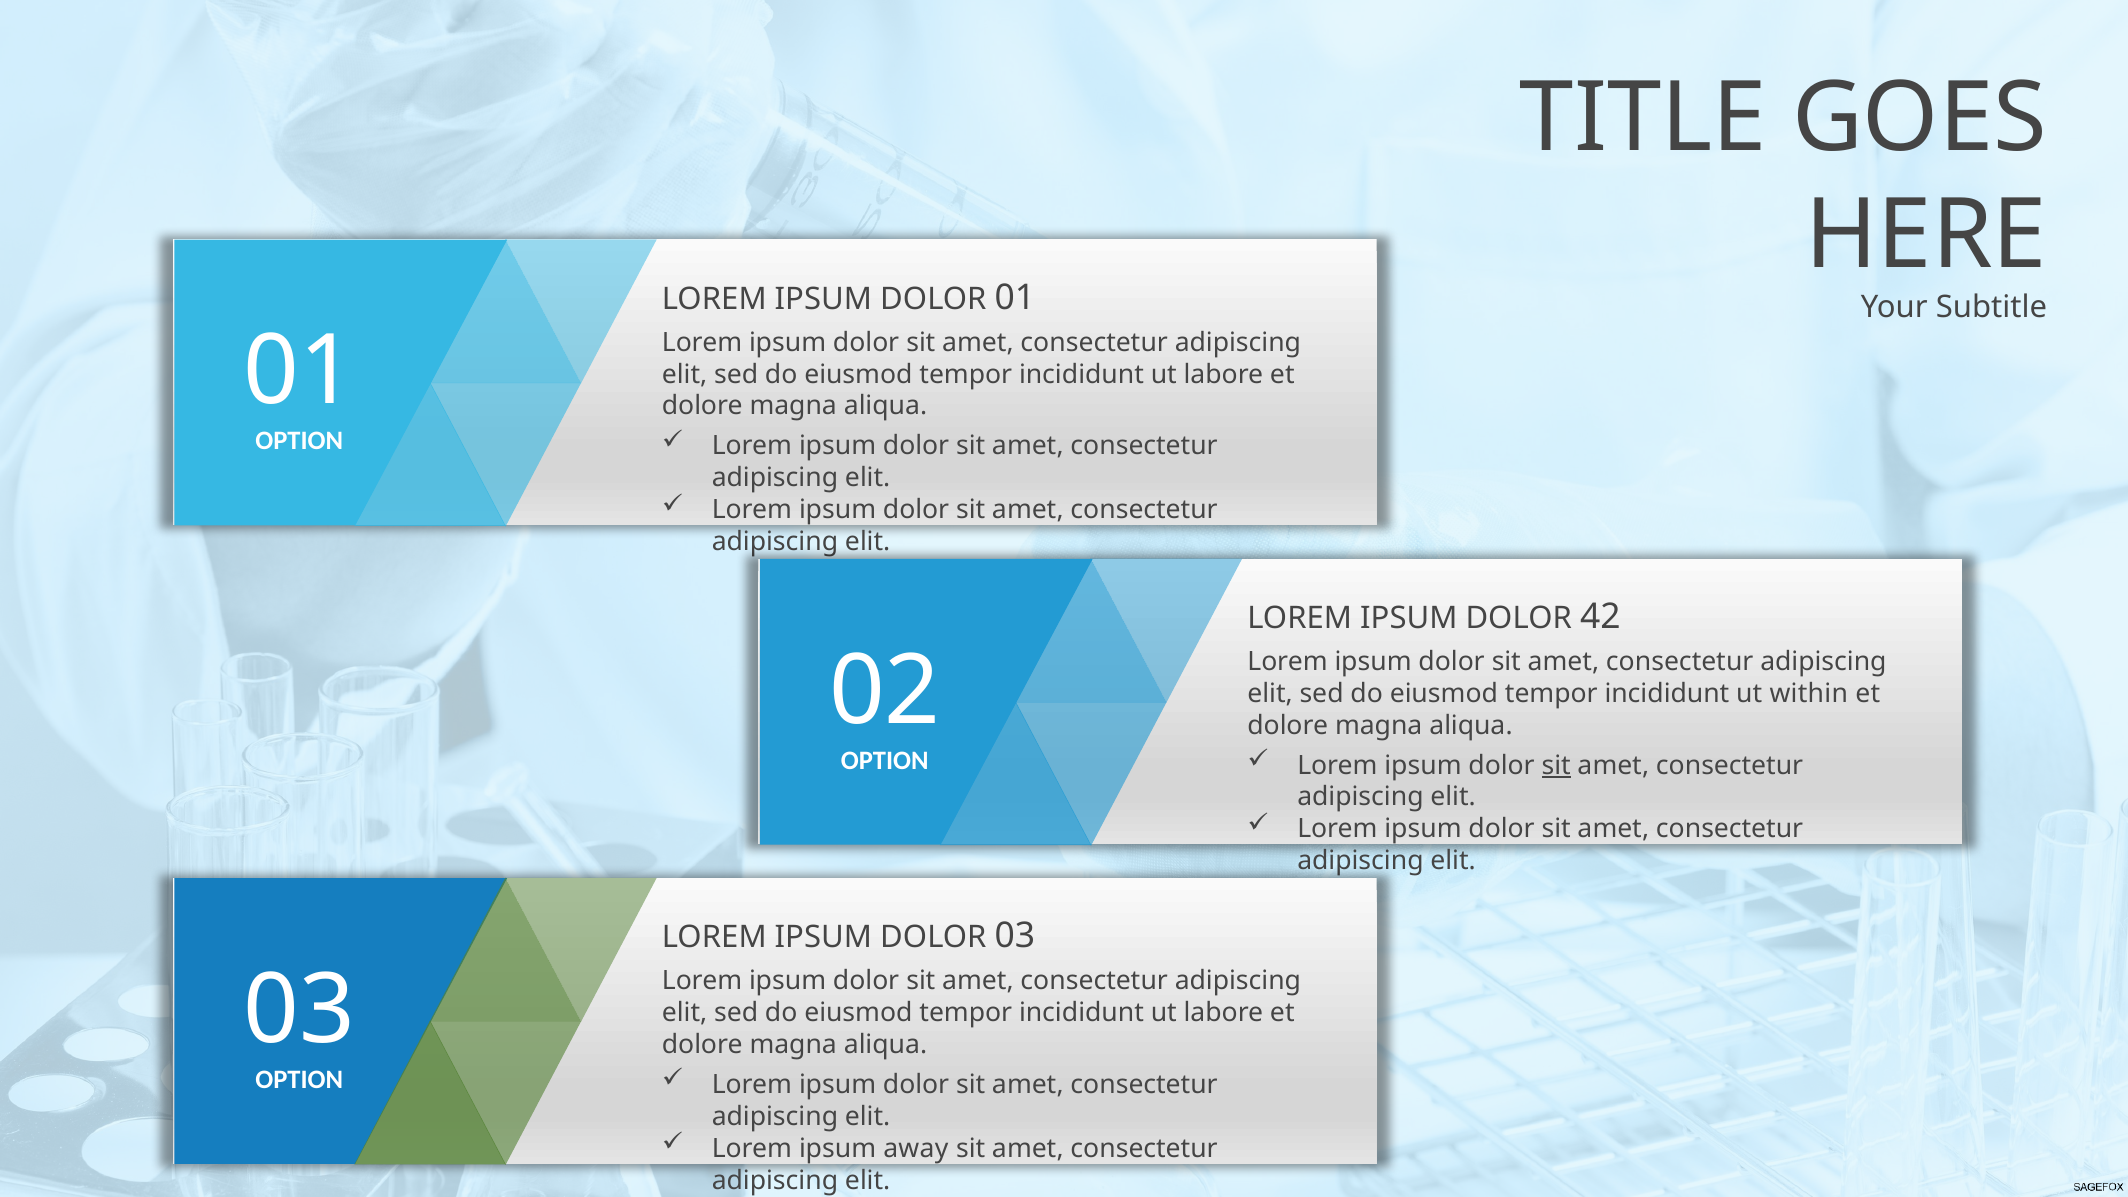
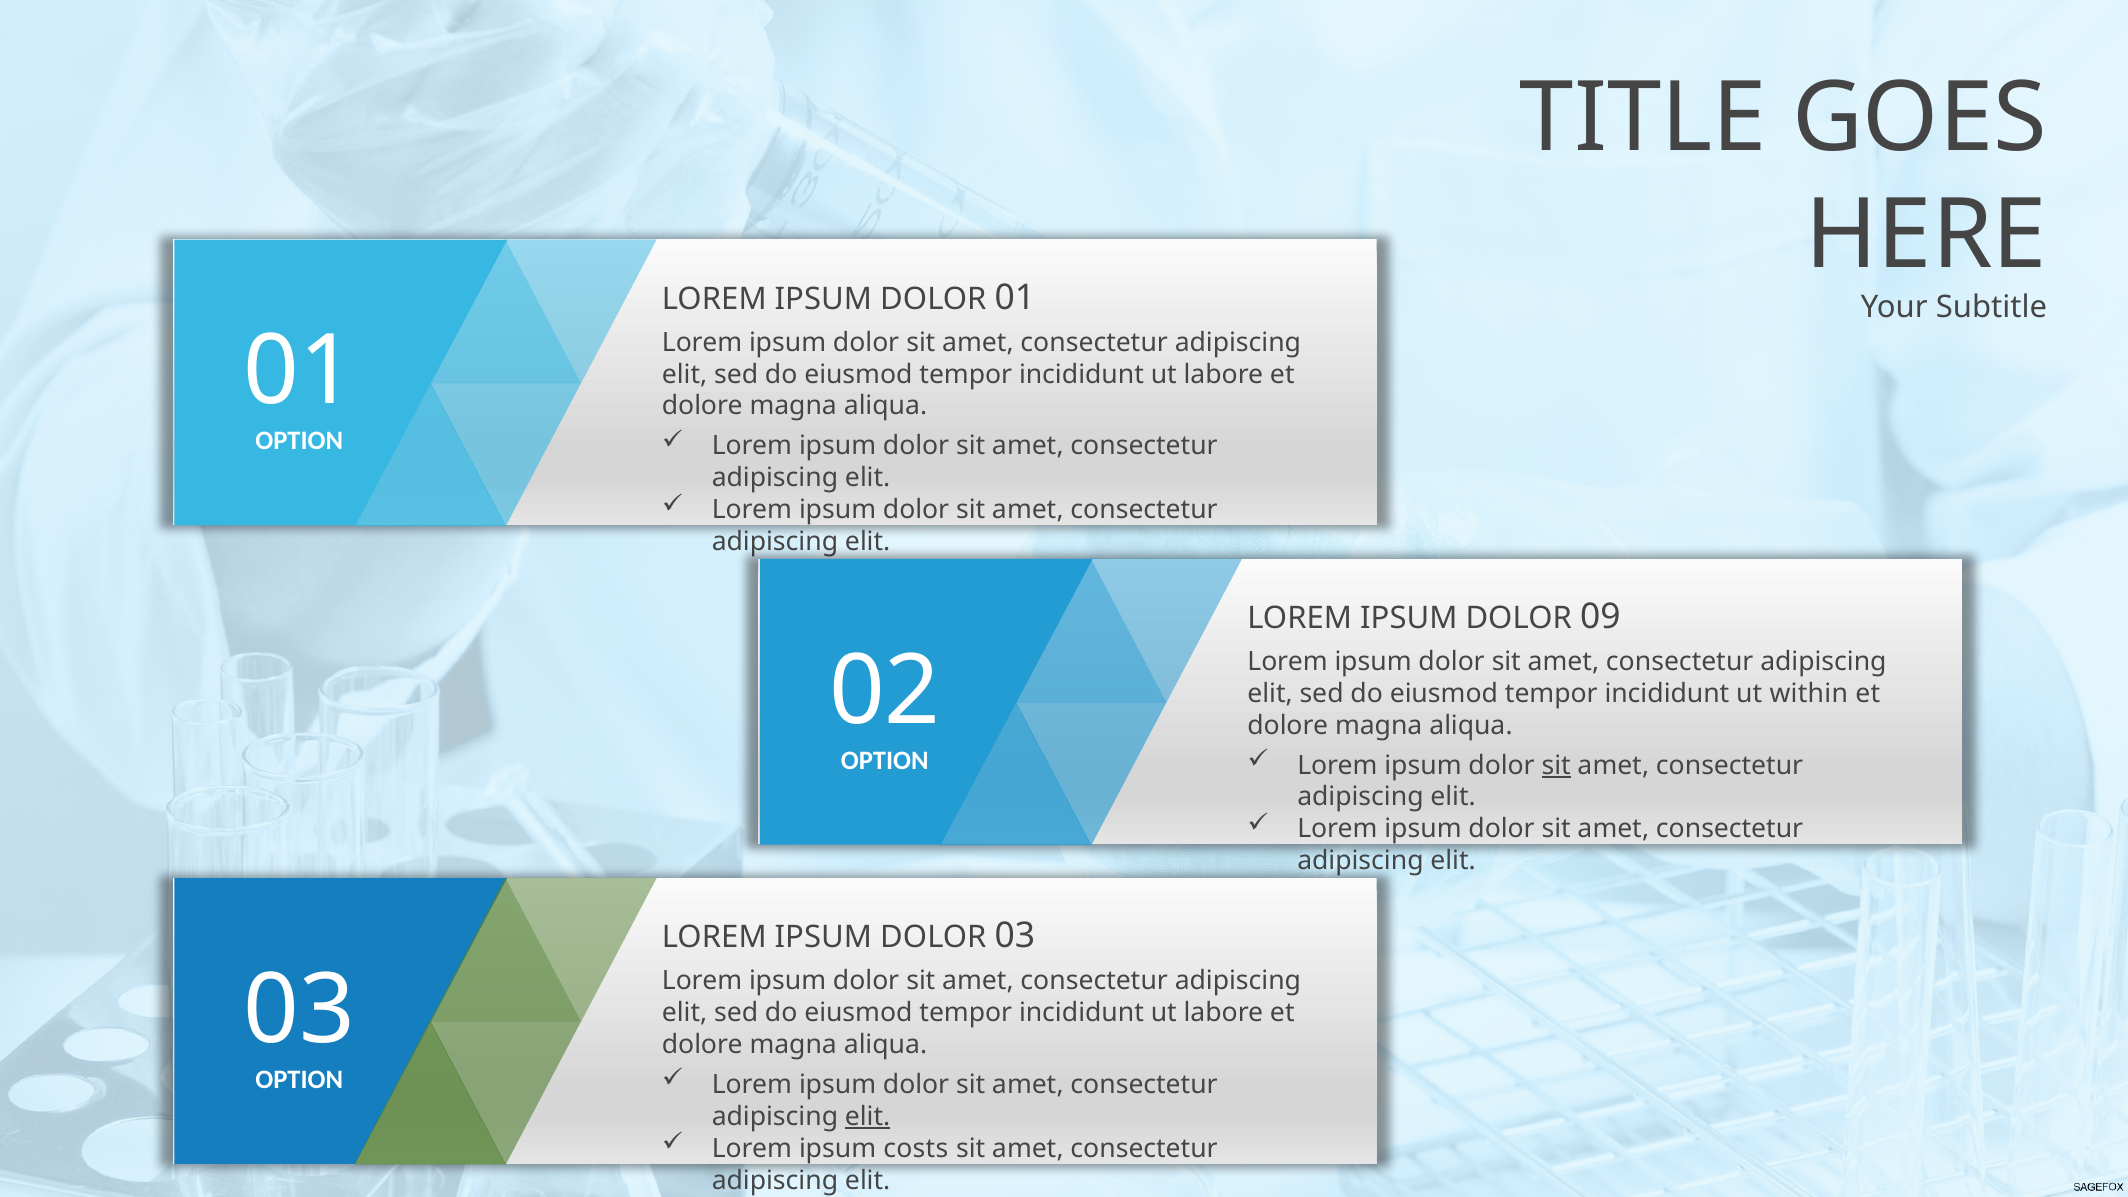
42: 42 -> 09 (1600, 617)
elit underline: none -> present (868, 1116)
away: away -> costs (916, 1148)
